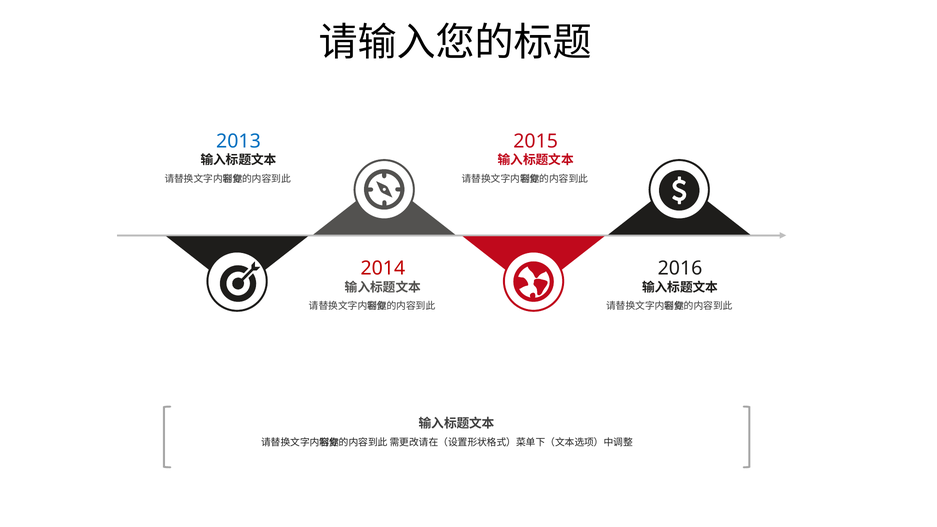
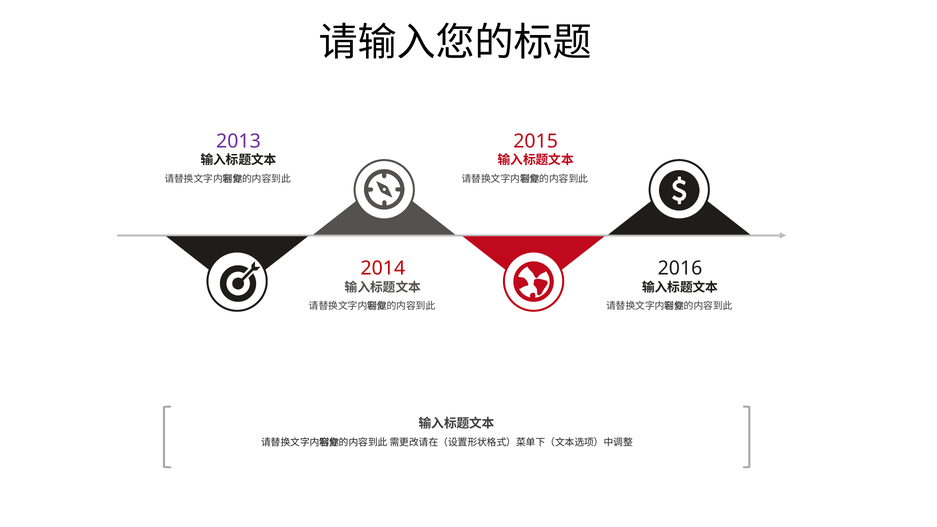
2013 colour: blue -> purple (238, 141)
